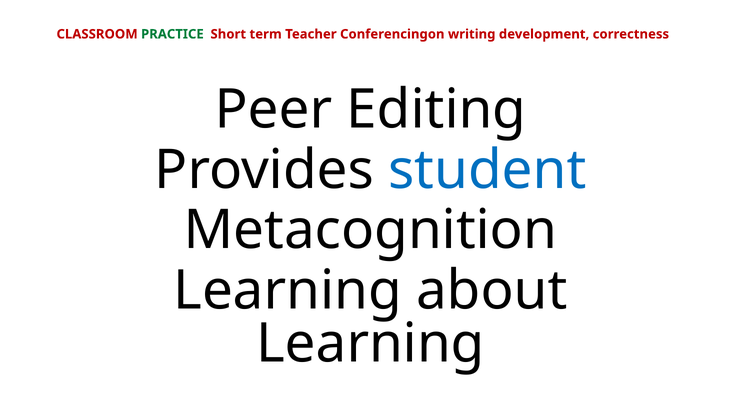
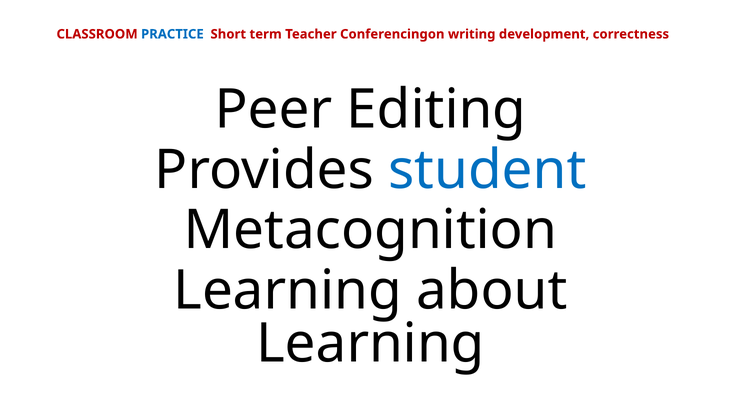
PRACTICE colour: green -> blue (172, 34)
